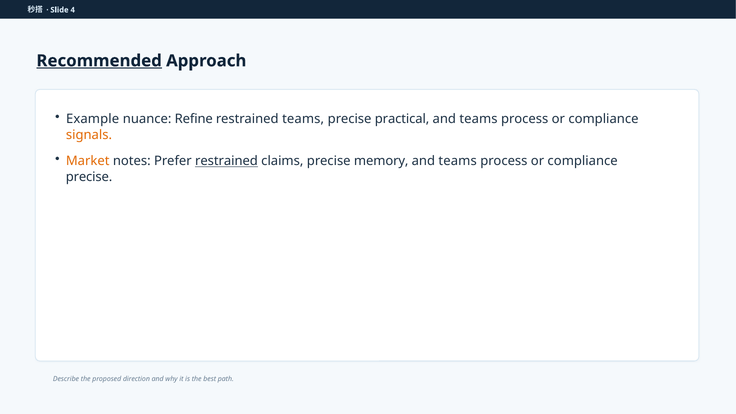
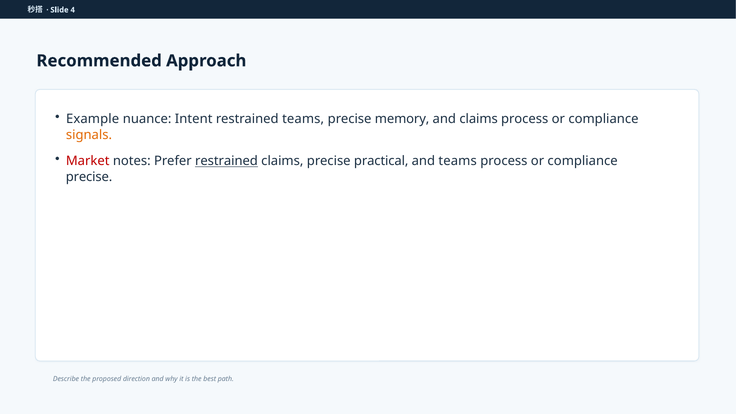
Recommended underline: present -> none (99, 61)
Refine: Refine -> Intent (194, 119)
practical: practical -> memory (402, 119)
teams: teams -> claims (479, 119)
Market colour: orange -> red (88, 161)
memory: memory -> practical (381, 161)
